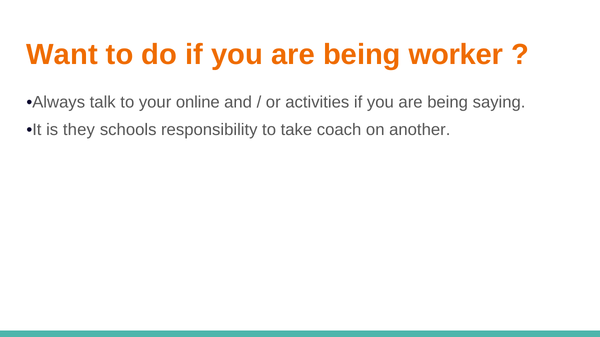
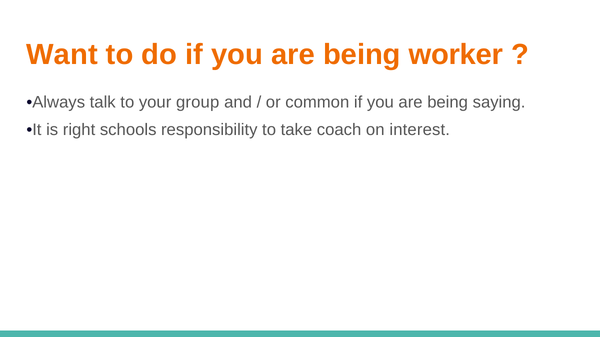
online: online -> group (198, 102)
activities: activities -> common (317, 102)
they: they -> right (79, 130)
another: another -> interest (420, 130)
